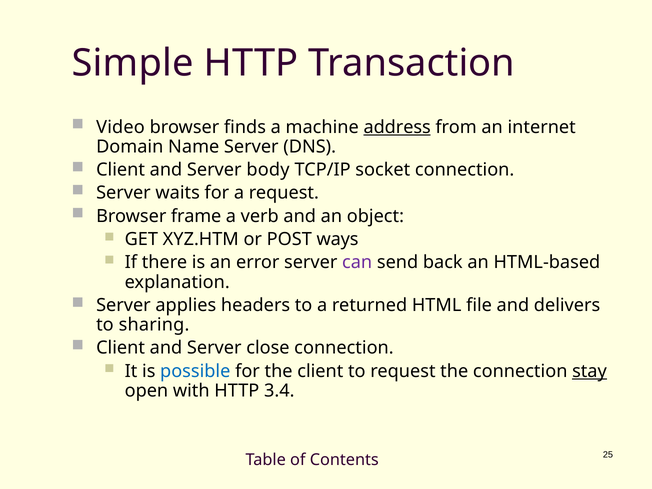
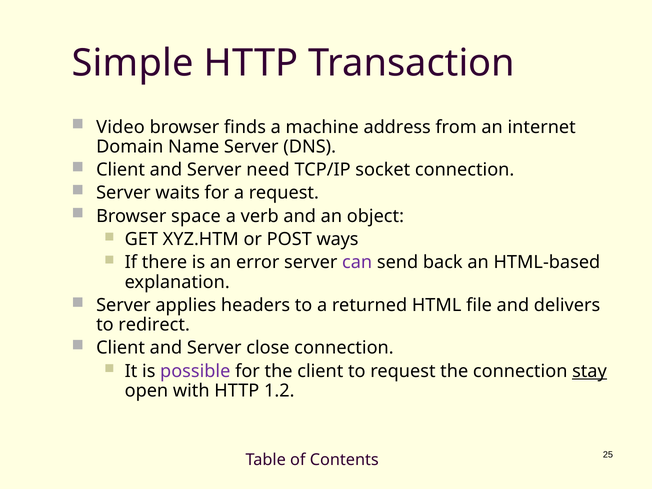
address underline: present -> none (397, 127)
body: body -> need (268, 170)
frame: frame -> space (196, 216)
sharing: sharing -> redirect (154, 325)
possible colour: blue -> purple (195, 371)
3.4: 3.4 -> 1.2 (279, 391)
